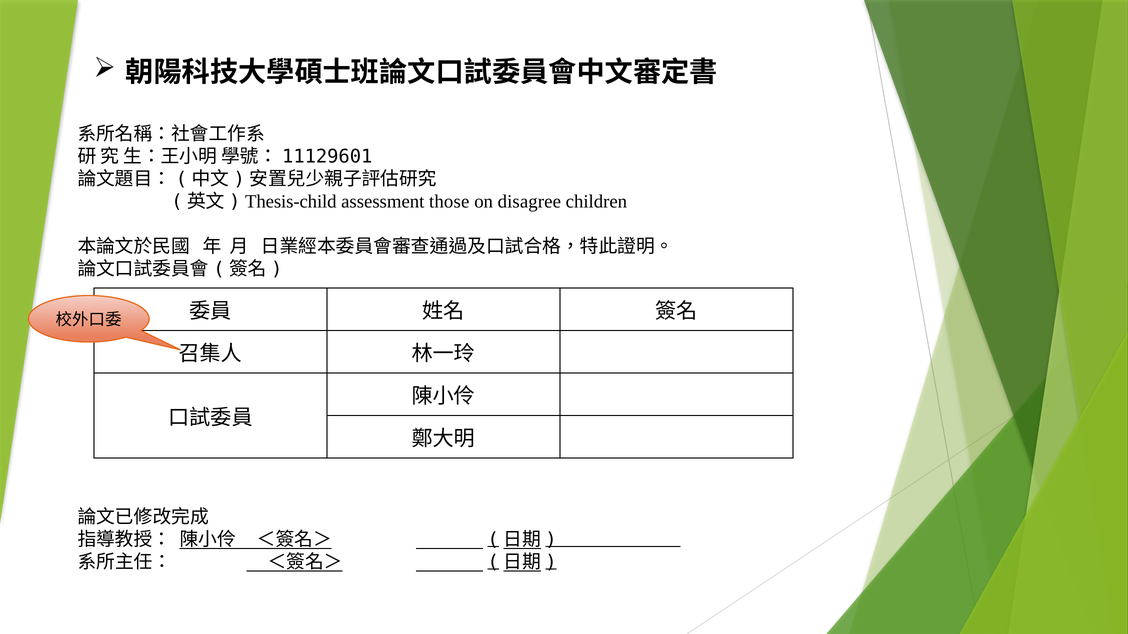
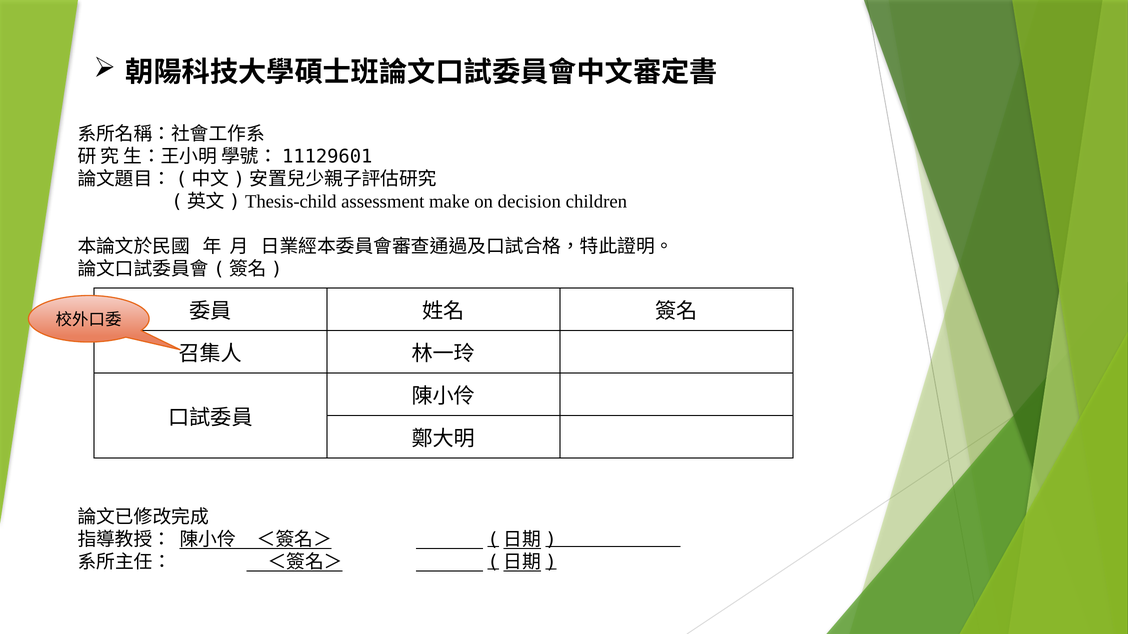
those: those -> make (449, 202)
disagree: disagree -> decision (529, 202)
